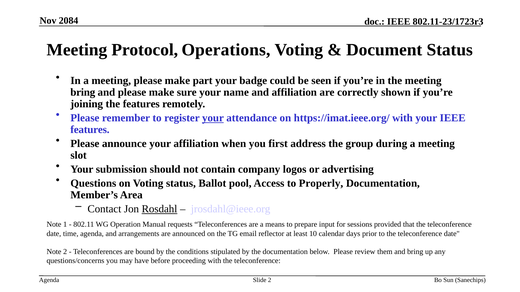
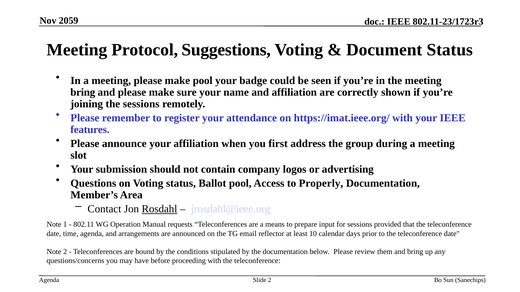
2084: 2084 -> 2059 (69, 21)
Operations: Operations -> Suggestions (226, 50)
make part: part -> pool (203, 81)
the features: features -> sessions (141, 104)
your underline: present -> none (213, 118)
